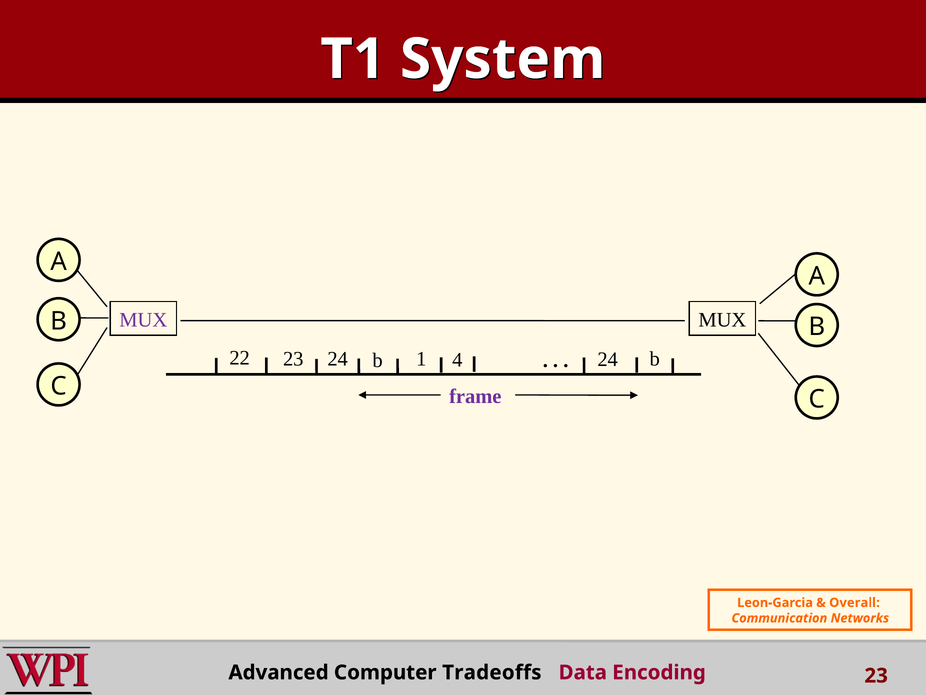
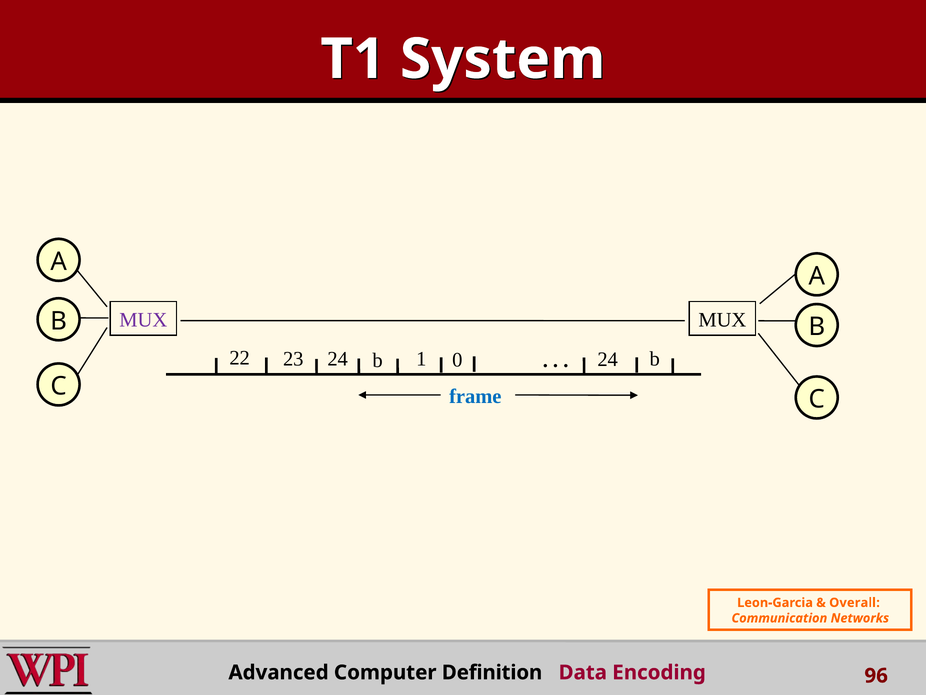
4: 4 -> 0 (457, 360)
frame colour: purple -> blue (475, 396)
Tradeoffs: Tradeoffs -> Definition (492, 672)
Encoding 23: 23 -> 96 (876, 675)
